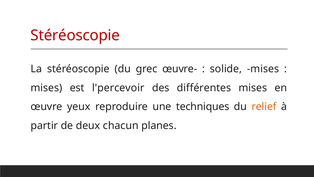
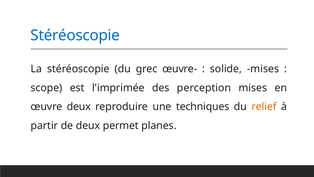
Stéréoscopie colour: red -> blue (75, 35)
mises: mises -> scope (46, 88)
l'percevoir: l'percevoir -> l'imprimée (118, 88)
différentes: différentes -> perception (204, 88)
œuvre yeux: yeux -> deux (79, 106)
chacun: chacun -> permet (121, 125)
